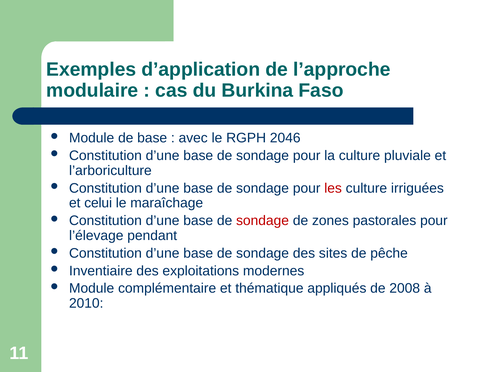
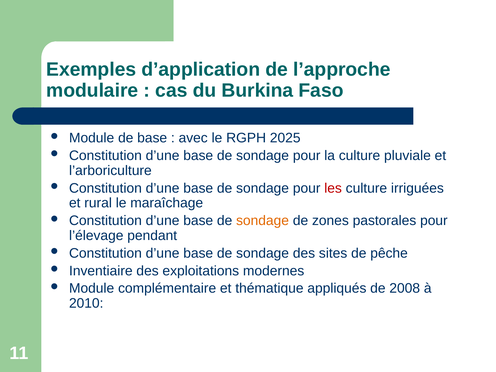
2046: 2046 -> 2025 (285, 138)
celui: celui -> rural (98, 203)
sondage colour: red -> orange (263, 221)
